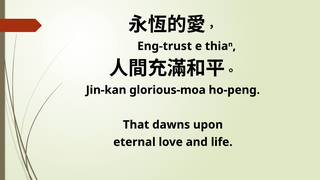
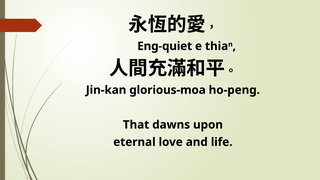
Eng-trust: Eng-trust -> Eng-quiet (165, 46)
